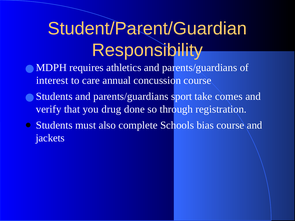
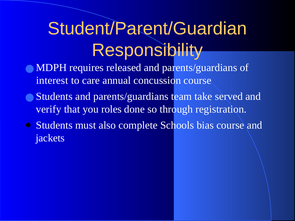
athletics: athletics -> released (124, 68)
sport: sport -> team (182, 96)
comes: comes -> served (229, 96)
drug: drug -> roles (111, 109)
